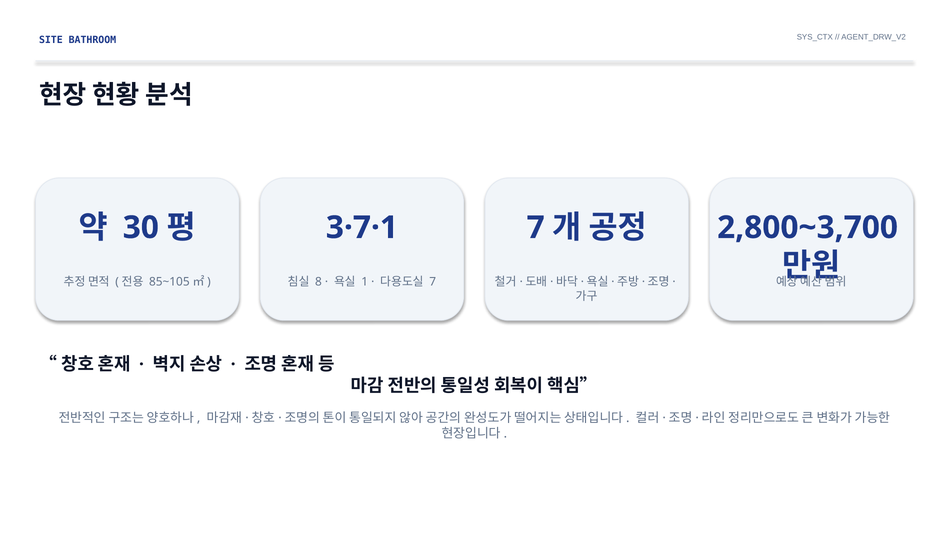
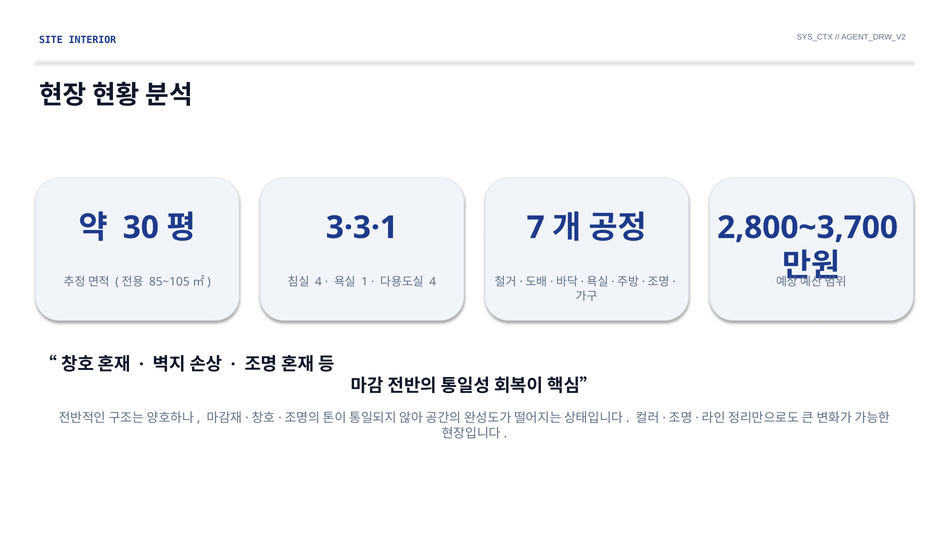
BATHROOM: BATHROOM -> INTERIOR (92, 40)
3·7·1: 3·7·1 -> 3·3·1 (362, 228)
8: 8 -> 4 (318, 282)
7: 7 -> 4 (433, 282)
